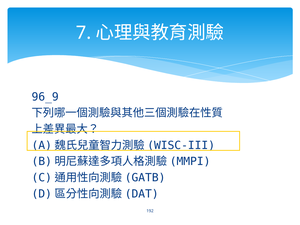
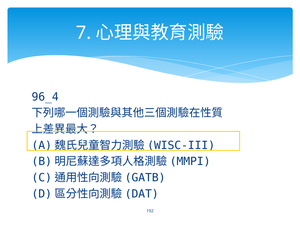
96_9: 96_9 -> 96_4 (45, 97)
